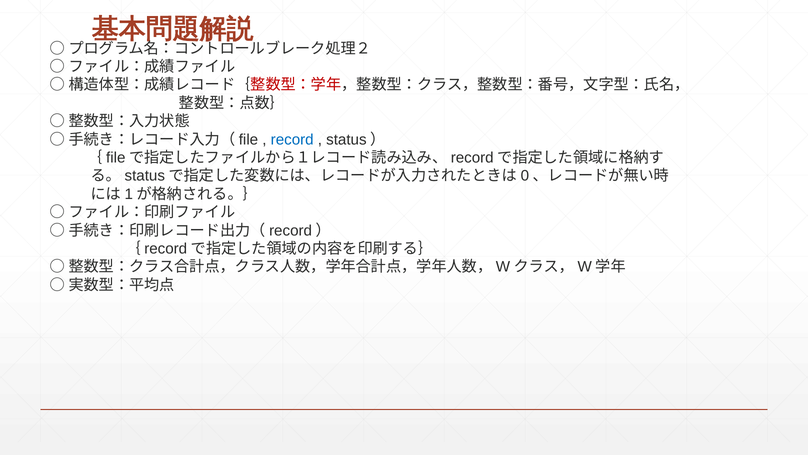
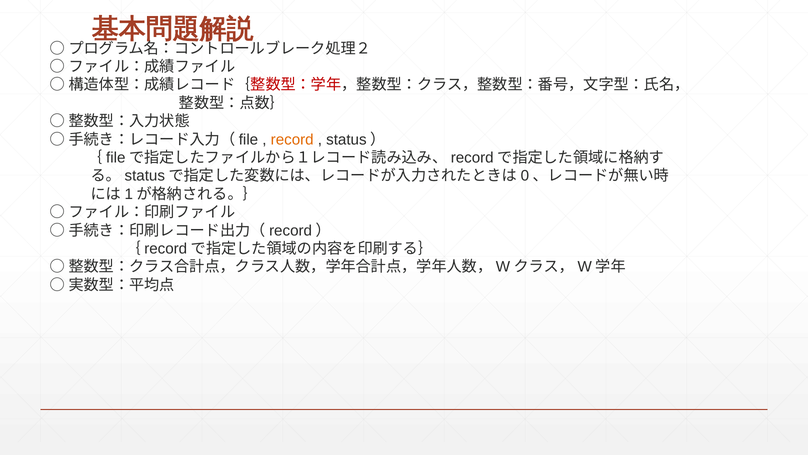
record colour: blue -> orange (292, 139)
